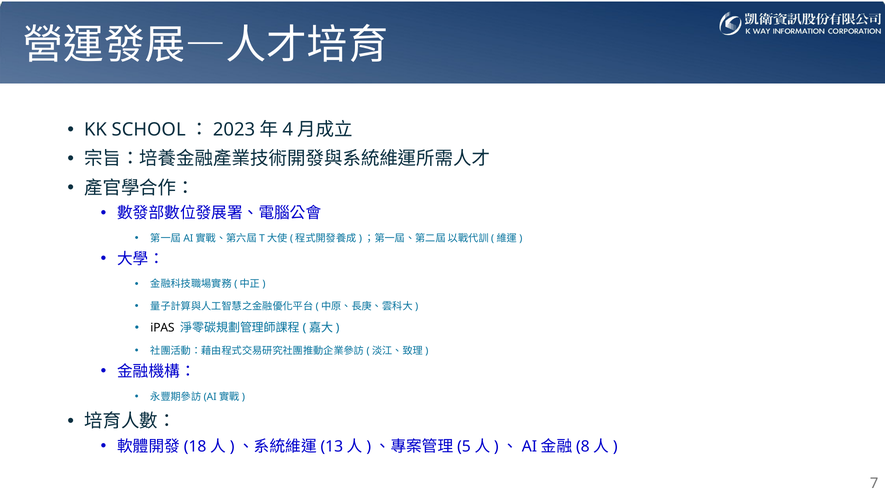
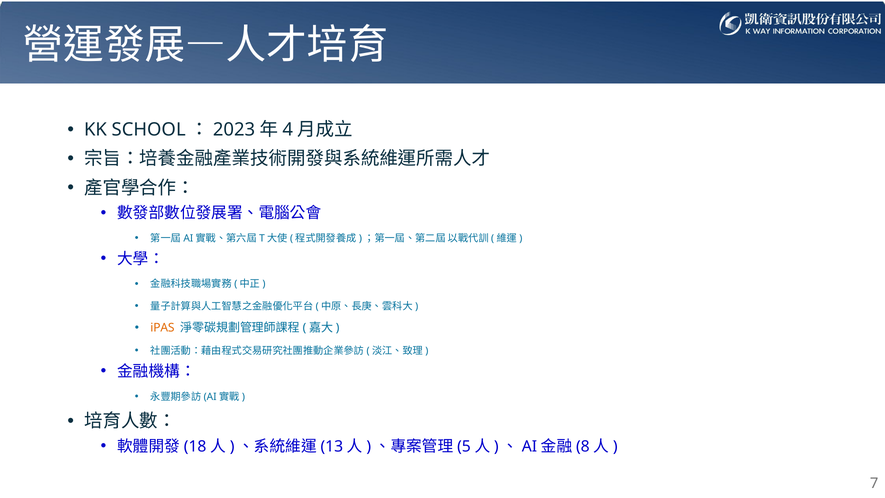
iPAS colour: black -> orange (162, 328)
